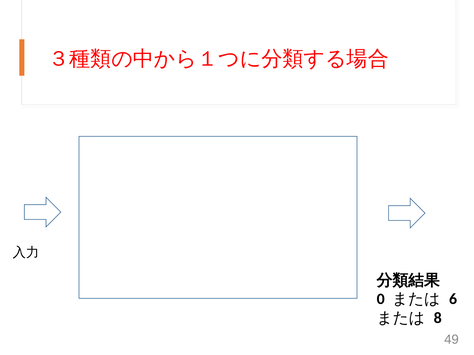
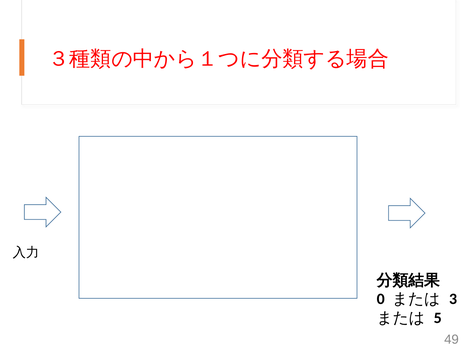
6: 6 -> 3 (453, 300)
8: 8 -> 5 (438, 318)
